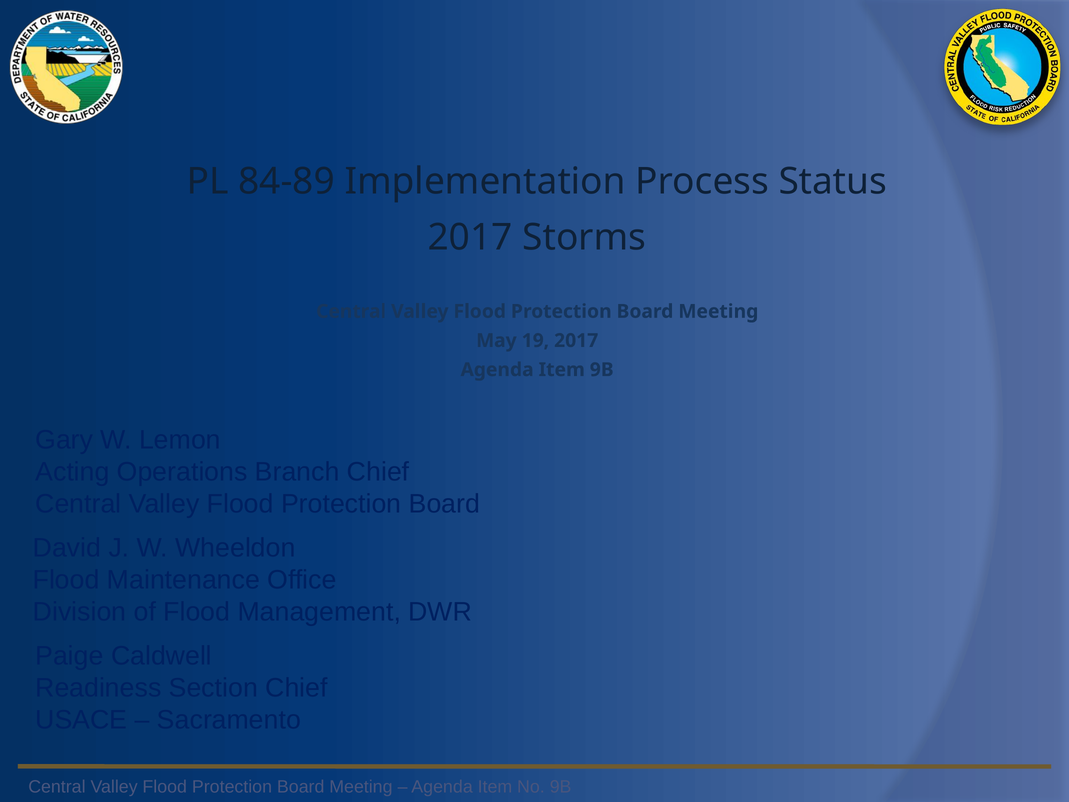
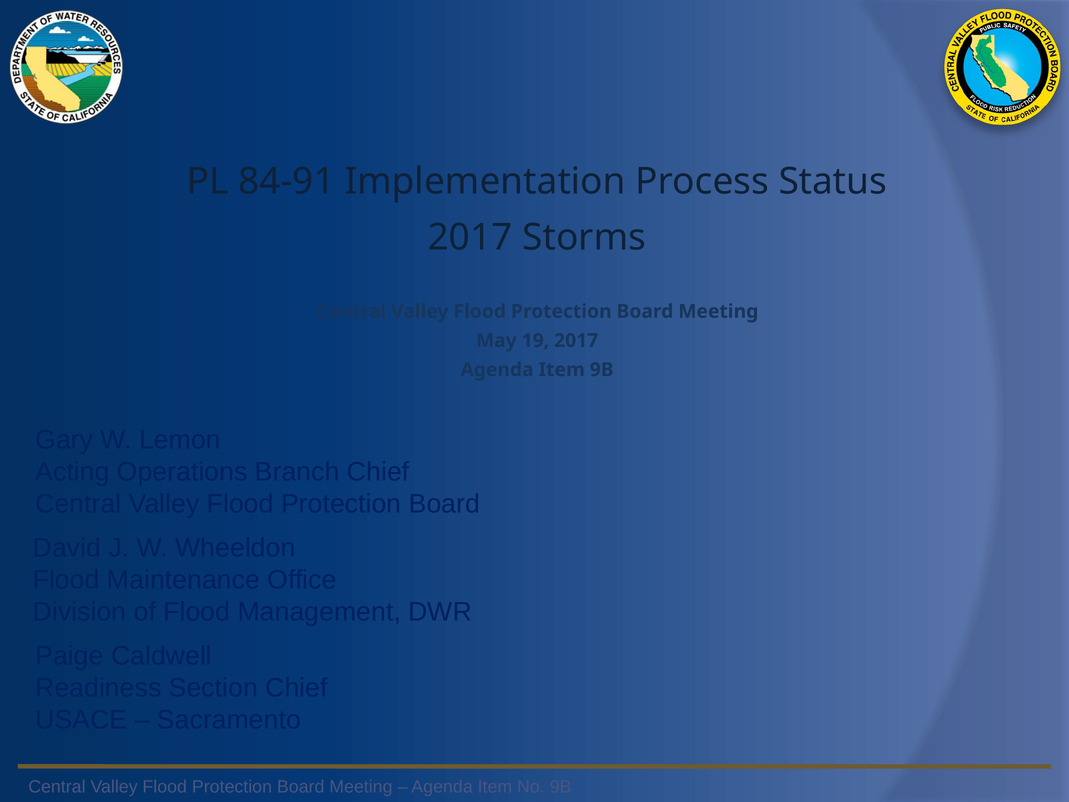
84-89: 84-89 -> 84-91 (287, 181)
